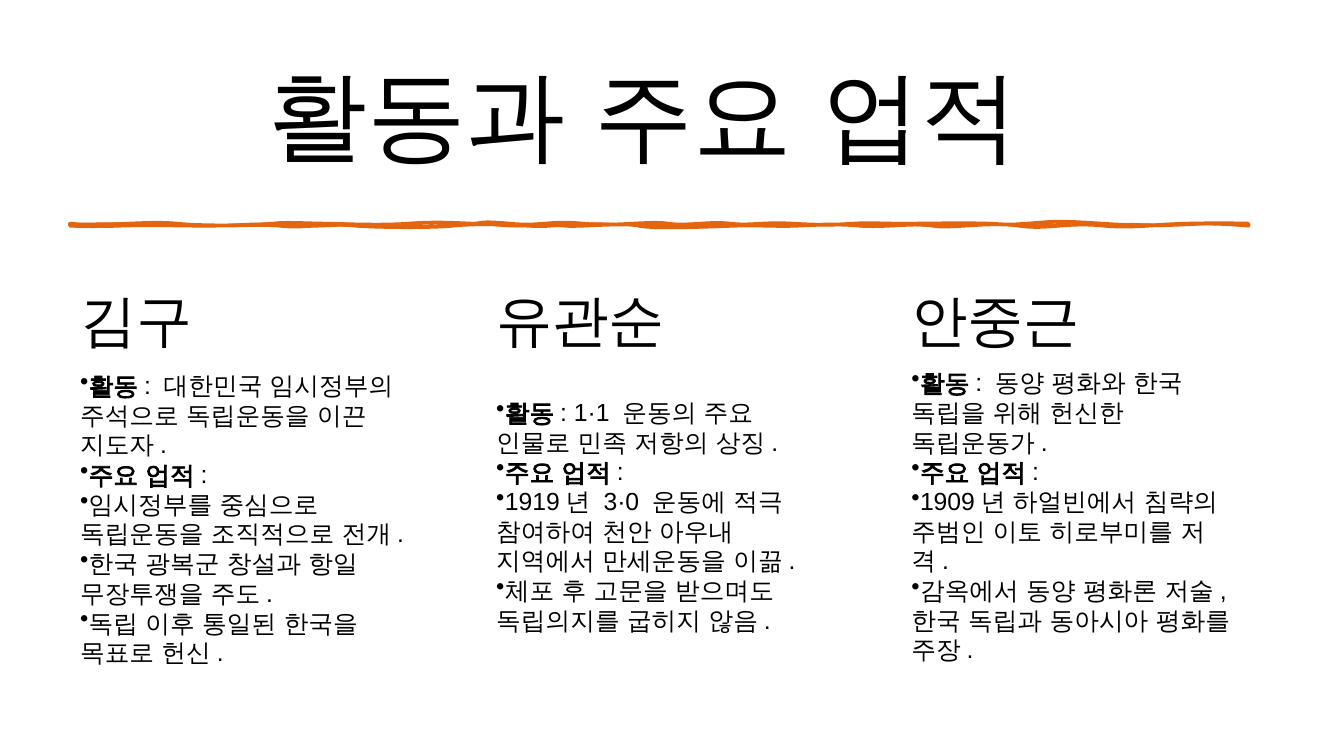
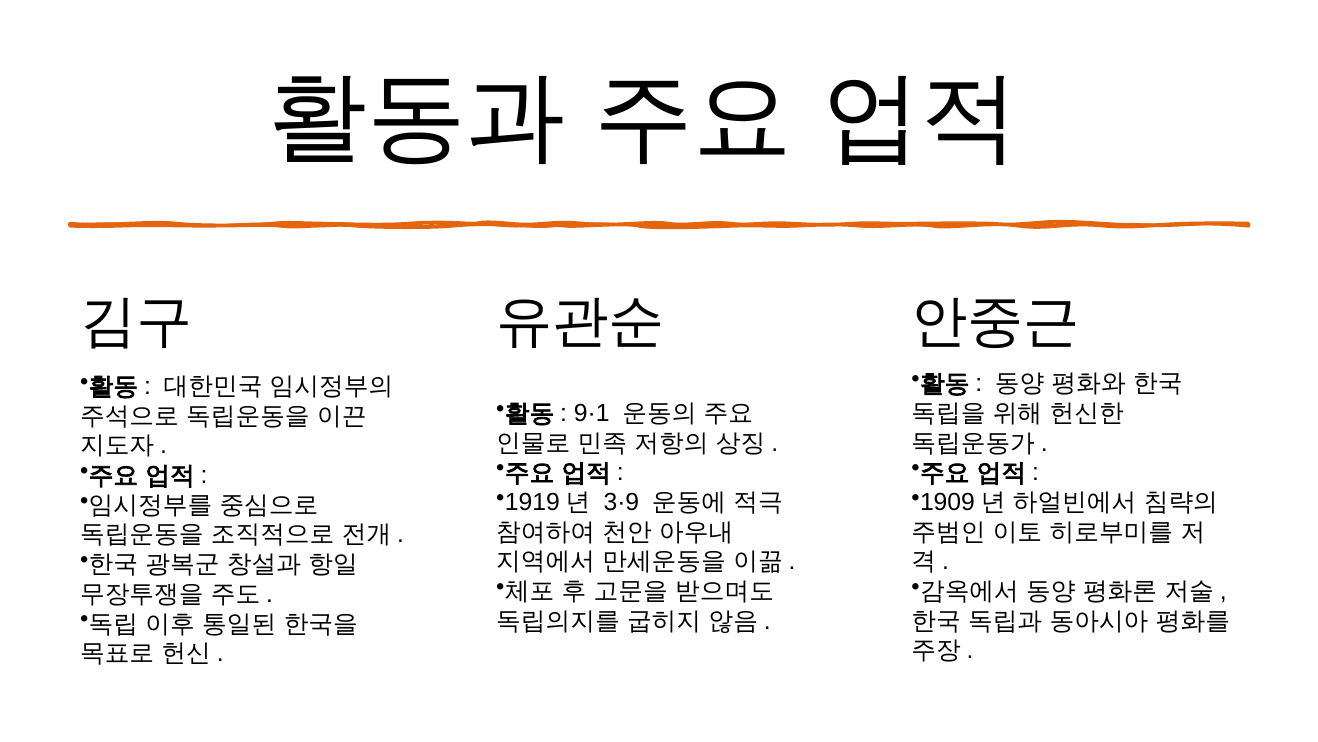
1·1: 1·1 -> 9·1 (592, 413)
3·0: 3·0 -> 3·9 (621, 502)
